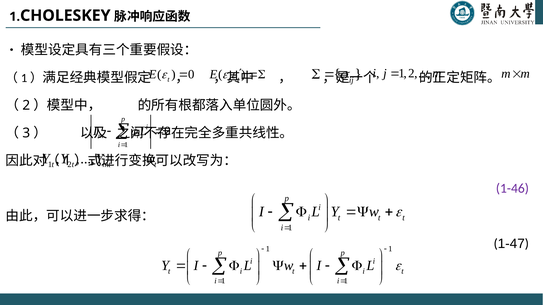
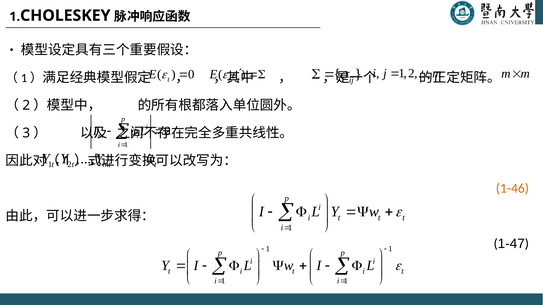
1-46 colour: purple -> orange (512, 189)
